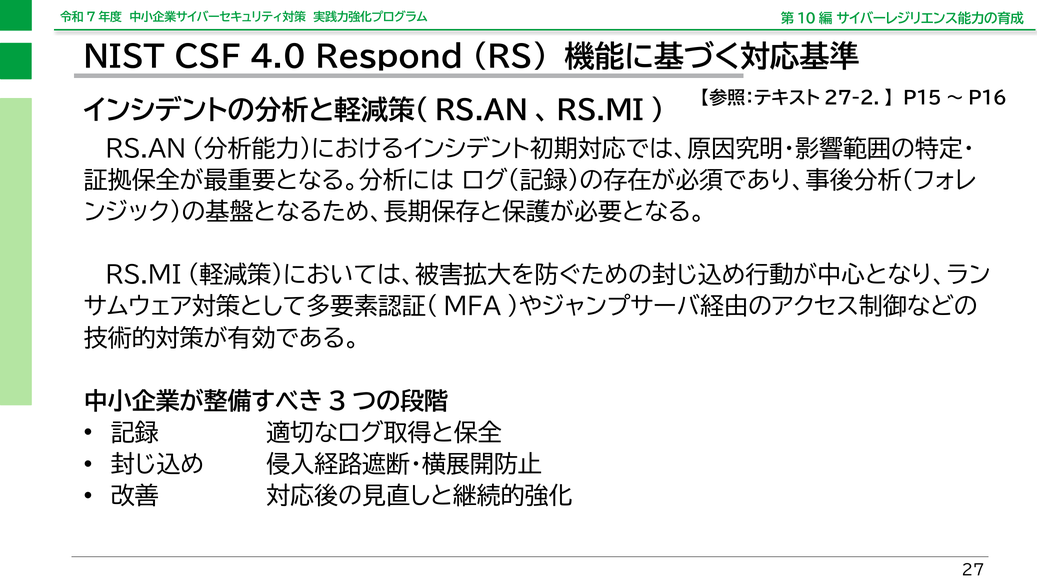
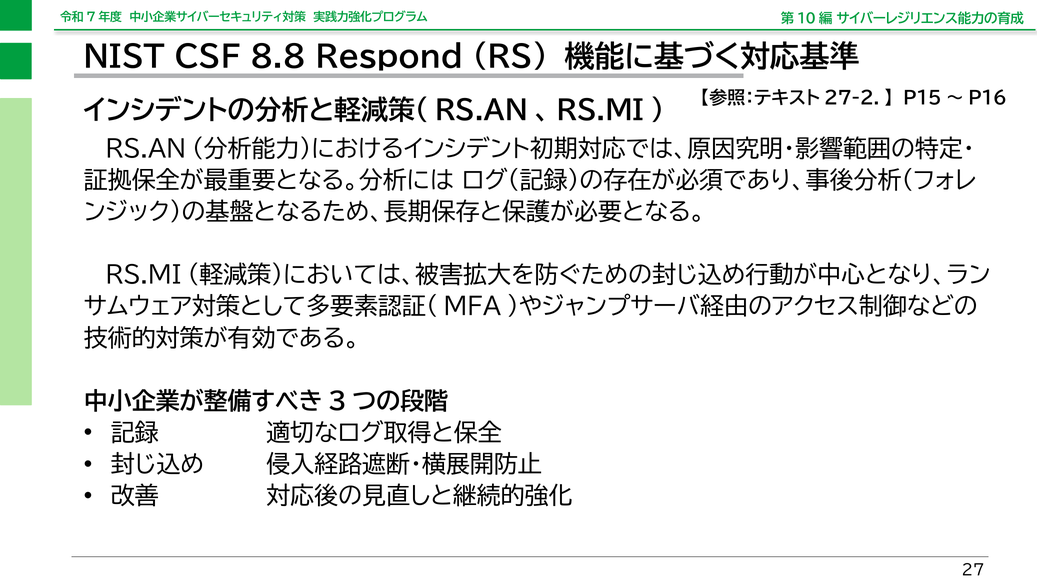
4.0: 4.0 -> 8.8 (278, 57)
